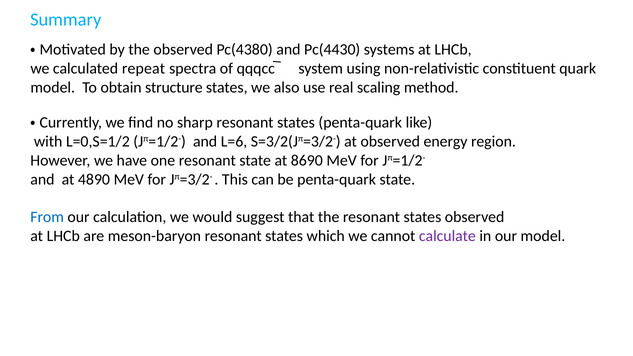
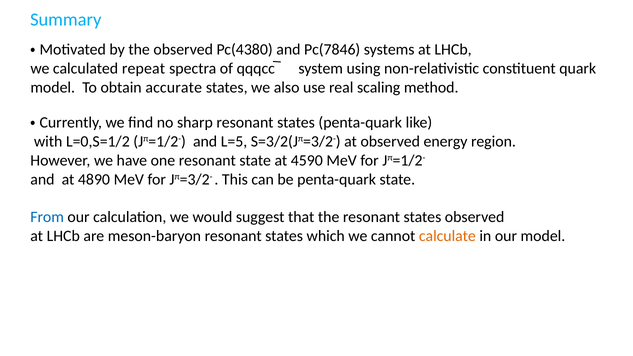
Pc(4430: Pc(4430 -> Pc(7846 (332, 50)
structure: structure -> accurate (174, 88)
L=6: L=6 -> L=5 (234, 141)
8690: 8690 -> 4590 (307, 160)
calculate colour: purple -> orange (447, 236)
